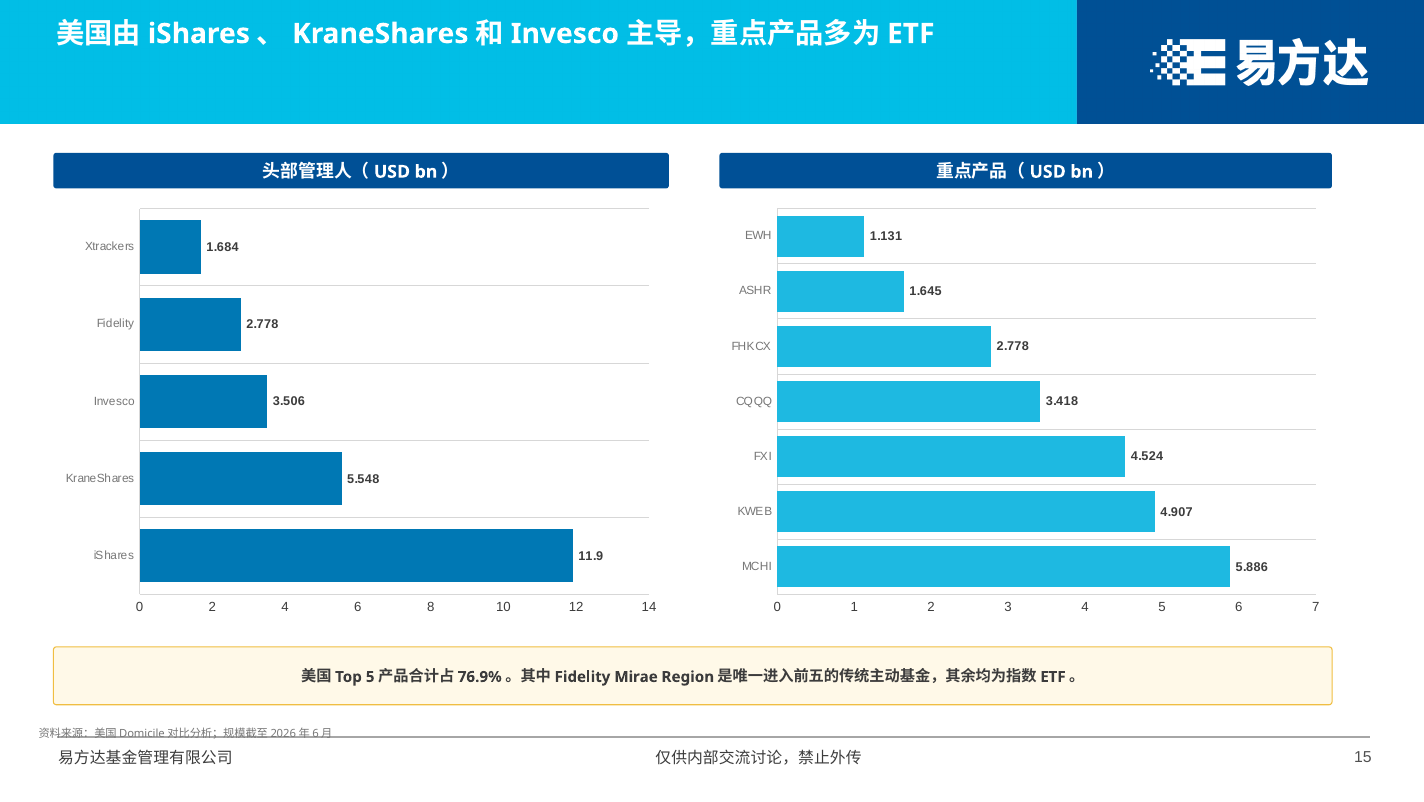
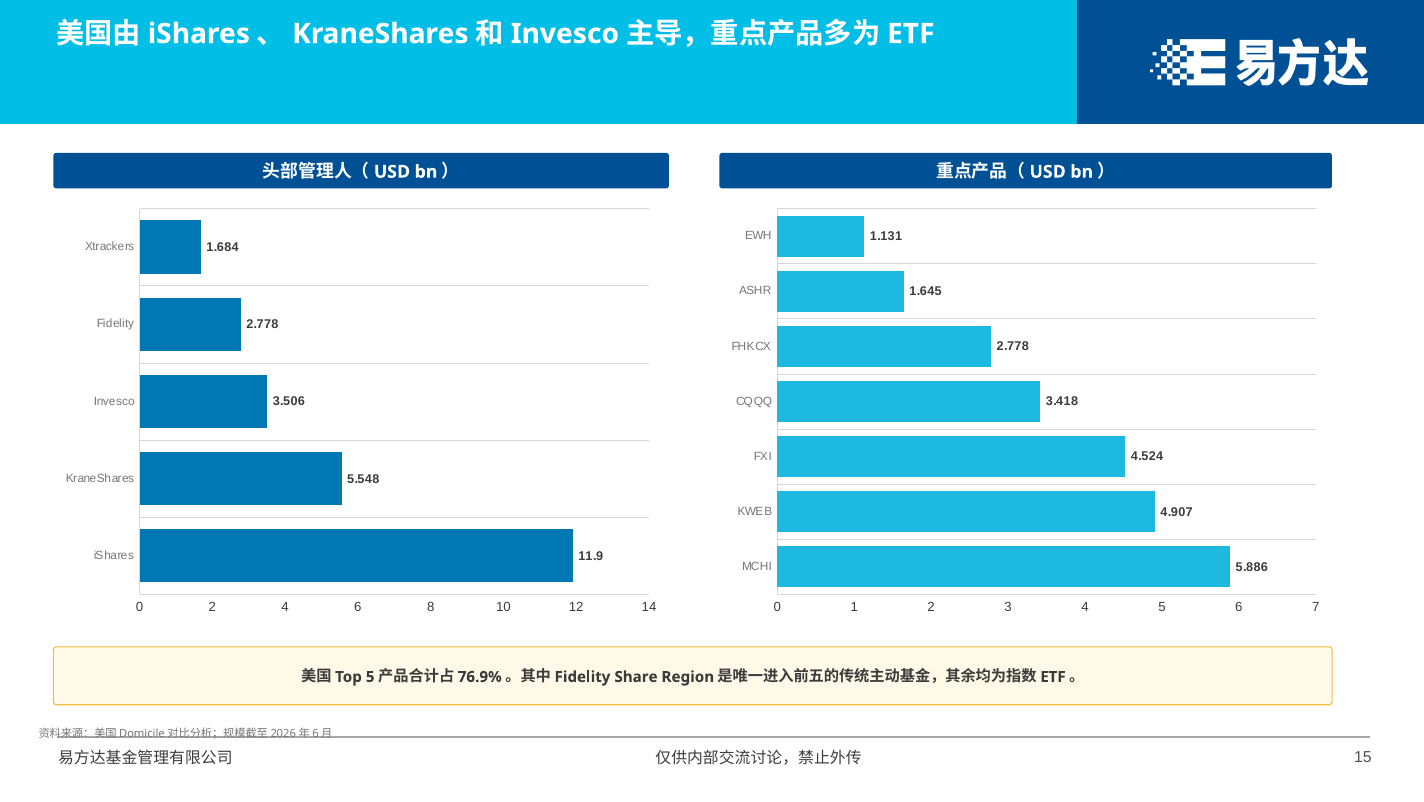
Mirae: Mirae -> Share (636, 677)
